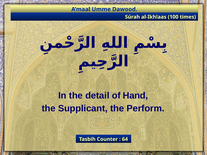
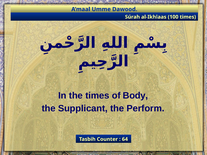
the detail: detail -> times (97, 96)
Hand: Hand -> Body (135, 96)
